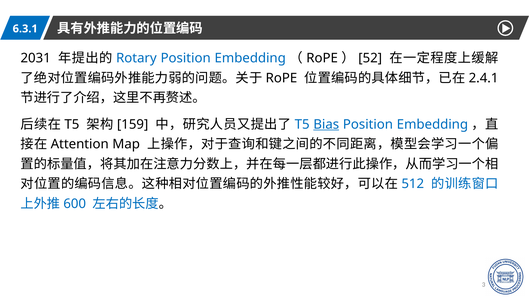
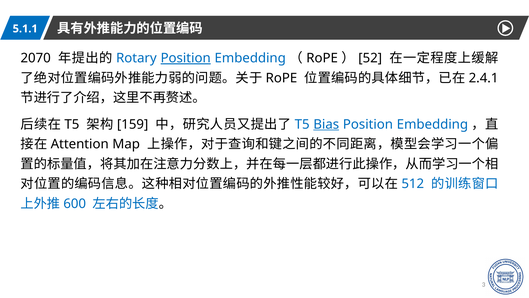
6.3.1: 6.3.1 -> 5.1.1 (25, 29)
2031: 2031 -> 2070 (36, 58)
Position underline: none -> present (186, 58)
